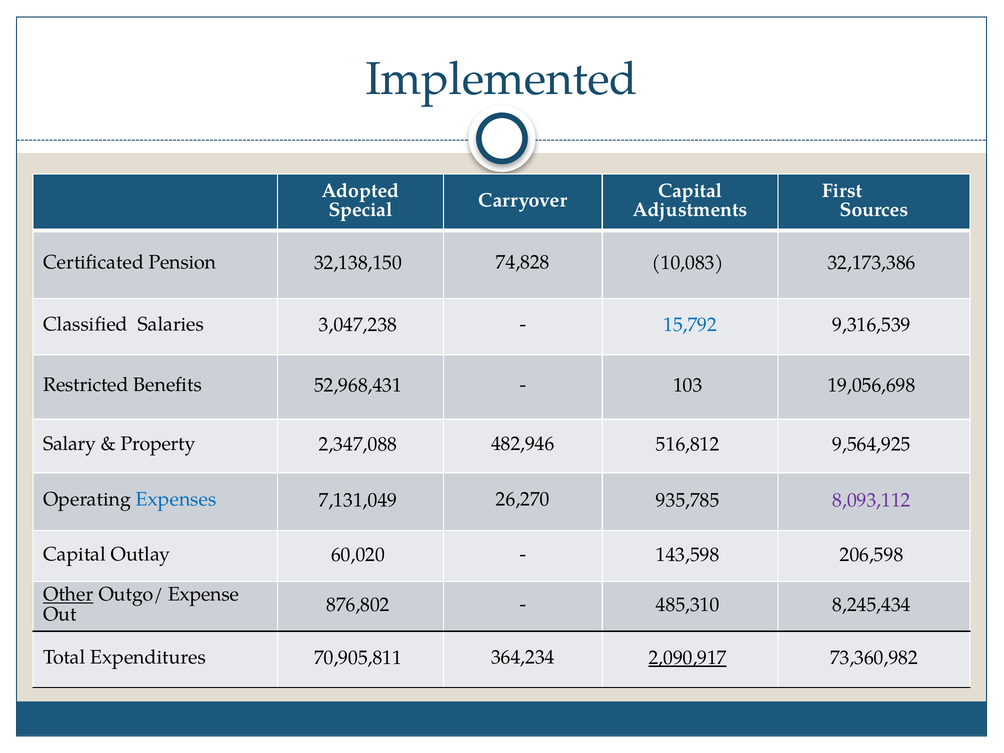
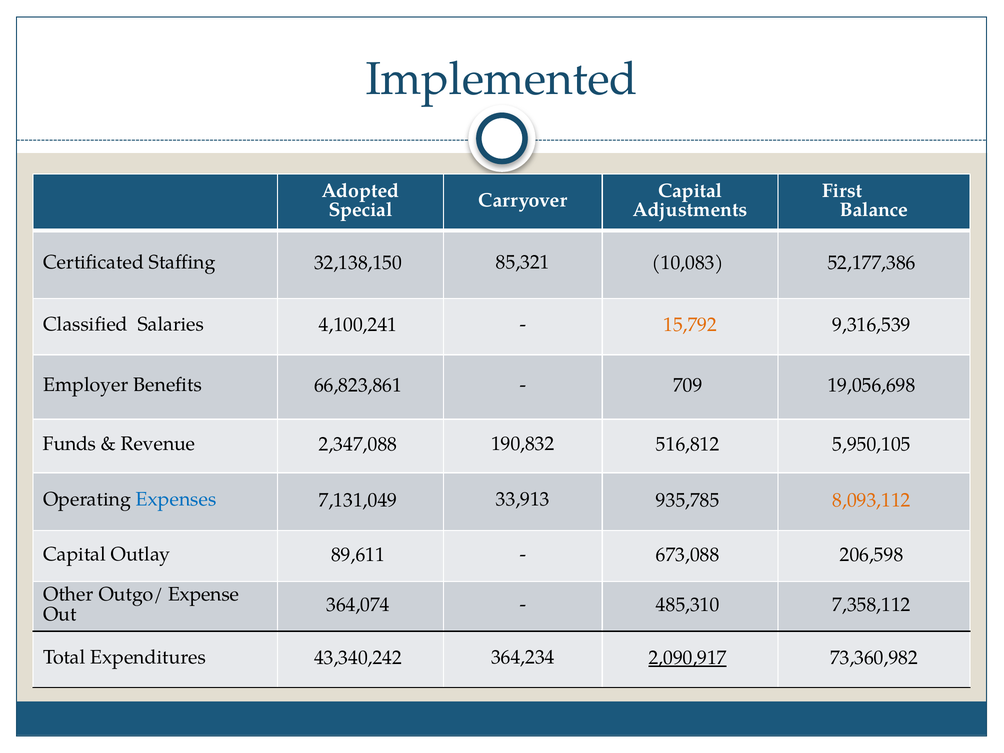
Sources: Sources -> Balance (874, 210)
Pension: Pension -> Staffing (182, 262)
74,828: 74,828 -> 85,321 (523, 262)
32,173,386: 32,173,386 -> 52,177,386 (872, 263)
3,047,238: 3,047,238 -> 4,100,241 (358, 325)
15,792 colour: blue -> orange (690, 325)
Restricted: Restricted -> Employer (86, 385)
52,968,431: 52,968,431 -> 66,823,861 (358, 385)
103: 103 -> 709 (688, 385)
Salary: Salary -> Funds (70, 444)
Property: Property -> Revenue (158, 444)
482,946: 482,946 -> 190,832 (523, 444)
9,564,925: 9,564,925 -> 5,950,105 (872, 444)
26,270: 26,270 -> 33,913 (523, 500)
8,093,112 colour: purple -> orange (872, 500)
60,020: 60,020 -> 89,611 (358, 555)
143,598: 143,598 -> 673,088 (688, 555)
Other underline: present -> none (68, 594)
876,802: 876,802 -> 364,074 (358, 605)
8,245,434: 8,245,434 -> 7,358,112 (872, 605)
70,905,811: 70,905,811 -> 43,340,242 (358, 658)
